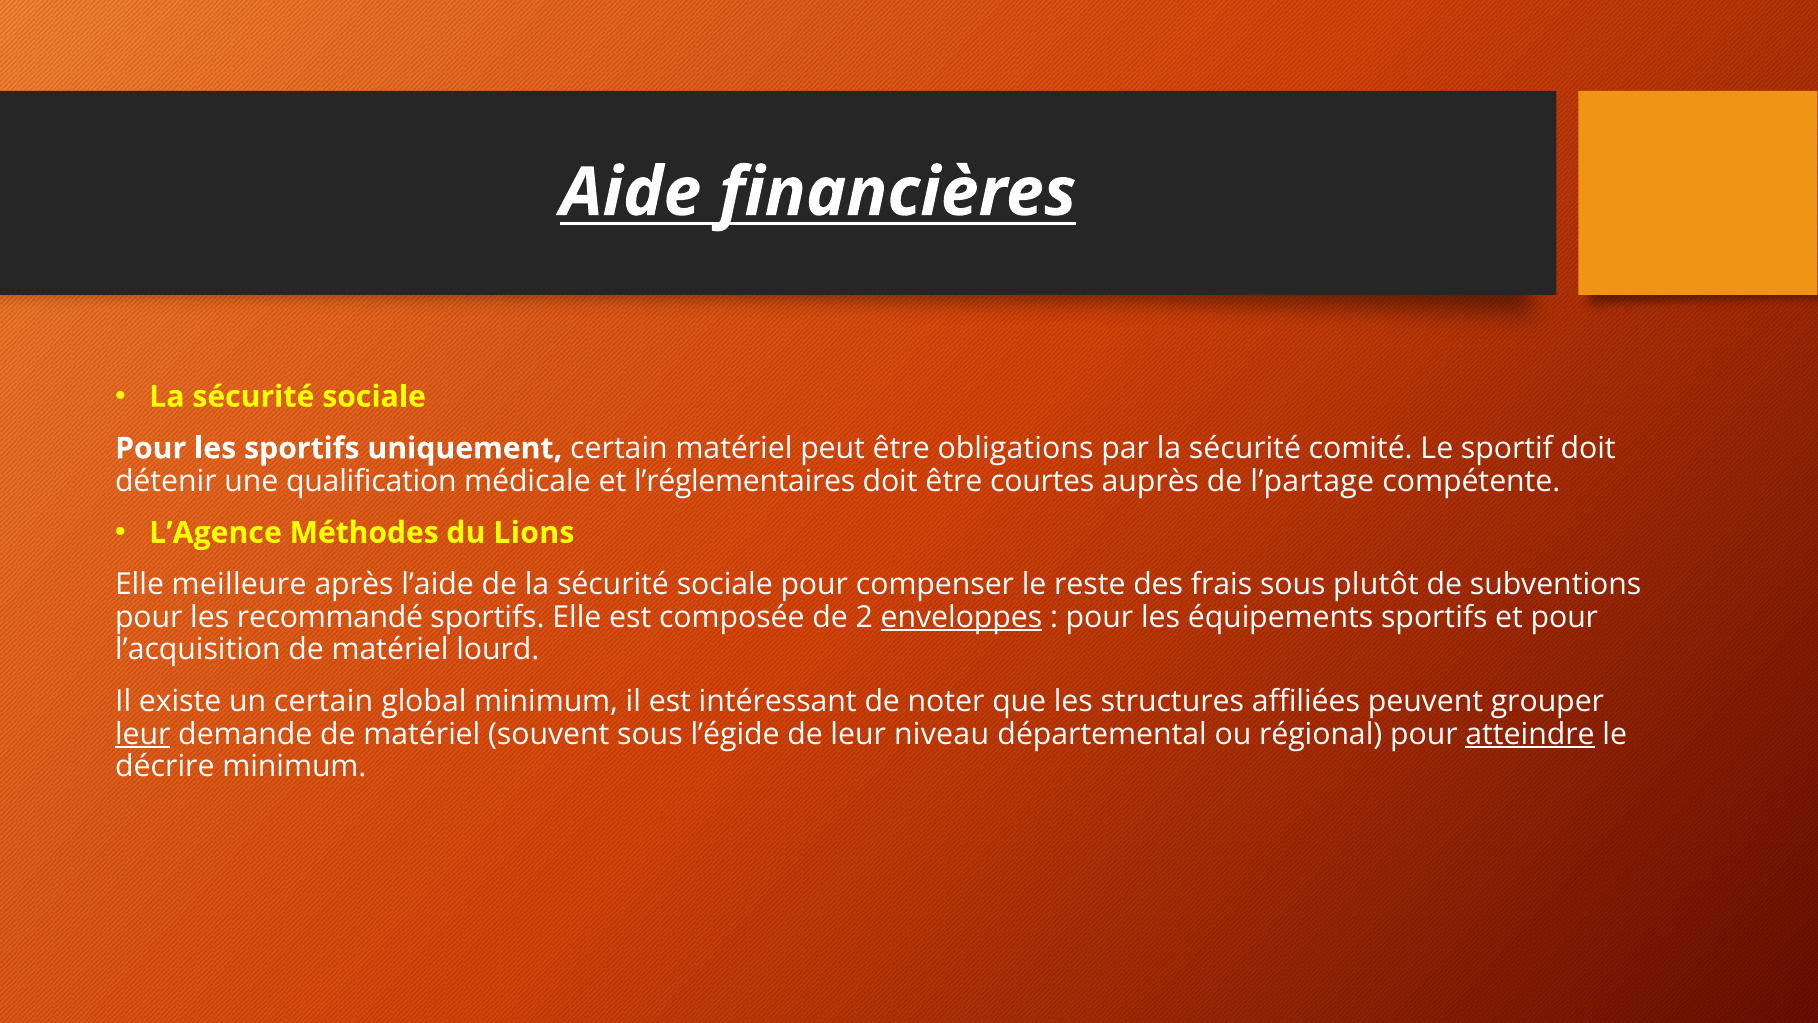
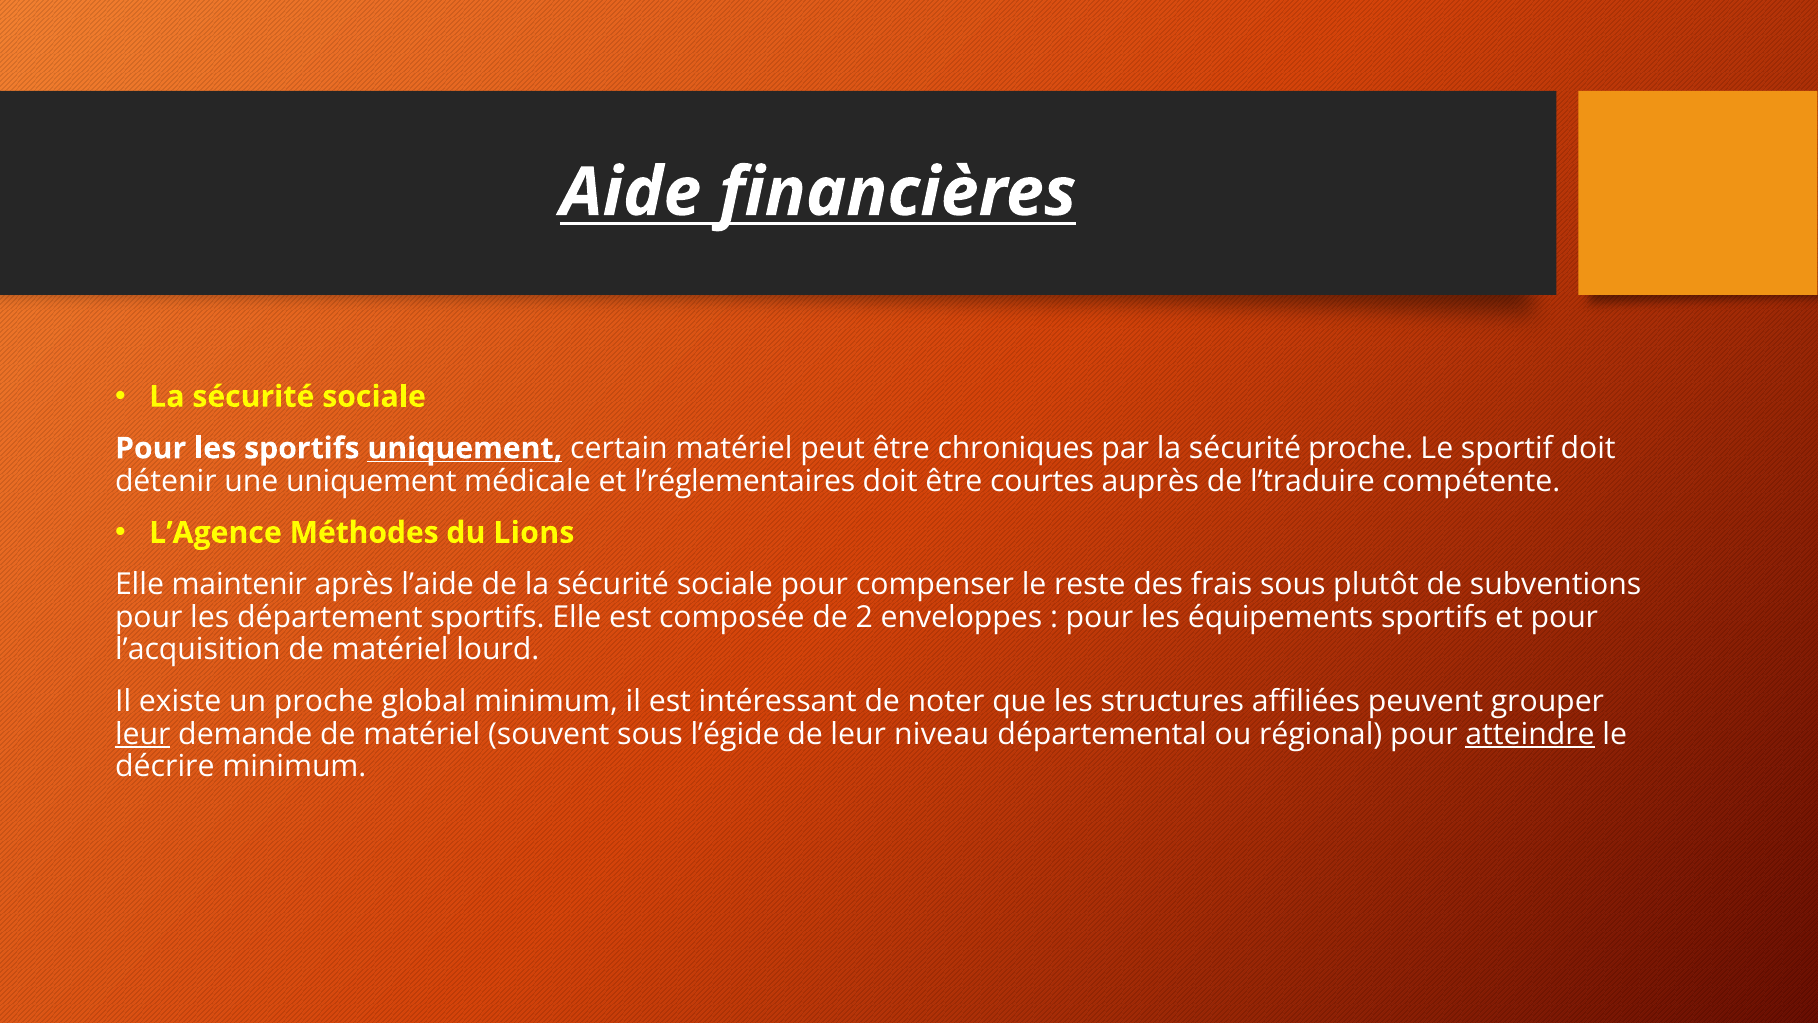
uniquement underline: none -> present (465, 448)
obligations: obligations -> chroniques (1016, 448)
sécurité comité: comité -> proche (1361, 448)
une qualification: qualification -> uniquement (371, 481)
l’partage: l’partage -> l’traduire (1312, 481)
meilleure: meilleure -> maintenir (239, 584)
recommandé: recommandé -> département (330, 617)
enveloppes underline: present -> none (961, 617)
un certain: certain -> proche (324, 701)
